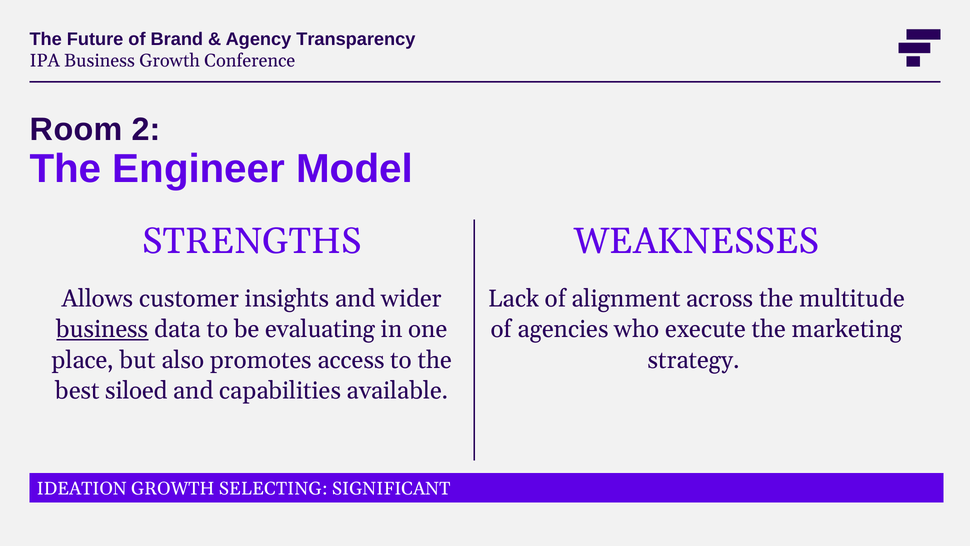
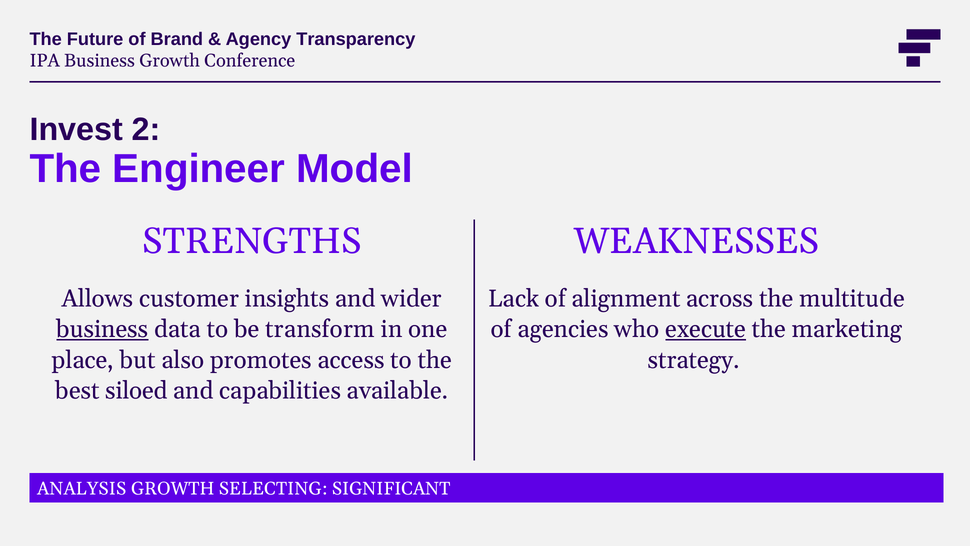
Room: Room -> Invest (76, 130)
evaluating: evaluating -> transform (320, 329)
execute underline: none -> present (706, 329)
IDEATION: IDEATION -> ANALYSIS (82, 489)
